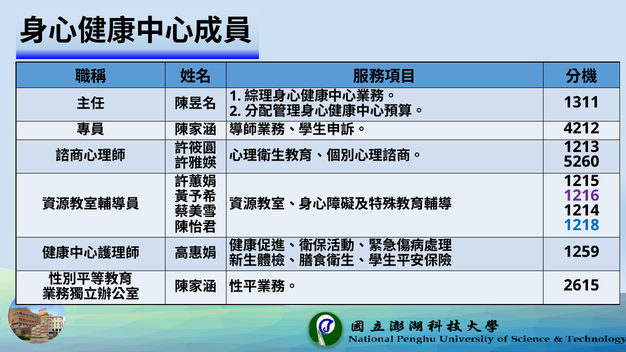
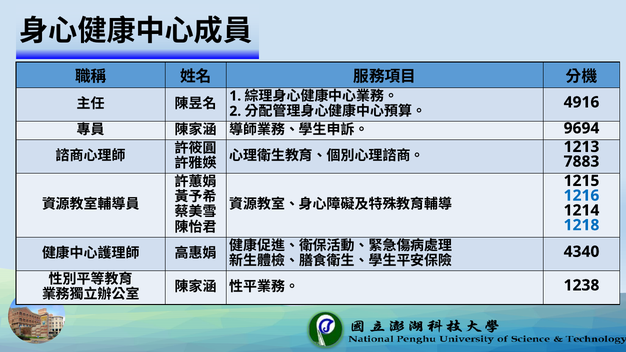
1311: 1311 -> 4916 (581, 102)
4212: 4212 -> 9694 (581, 128)
5260: 5260 -> 7883 (581, 162)
1216 colour: purple -> blue (581, 196)
1259: 1259 -> 4340 (581, 252)
2615: 2615 -> 1238 (581, 285)
